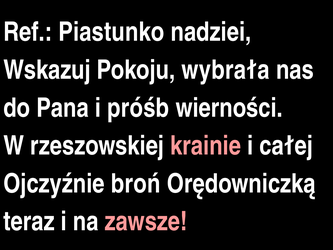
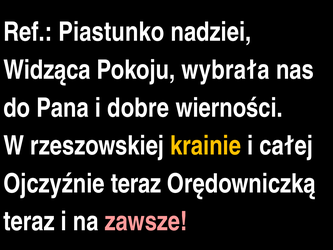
Wskazuj: Wskazuj -> Widząca (47, 70)
próśb: próśb -> dobre (138, 108)
krainie colour: pink -> yellow (206, 146)
Ojczyźnie broń: broń -> teraz (136, 184)
